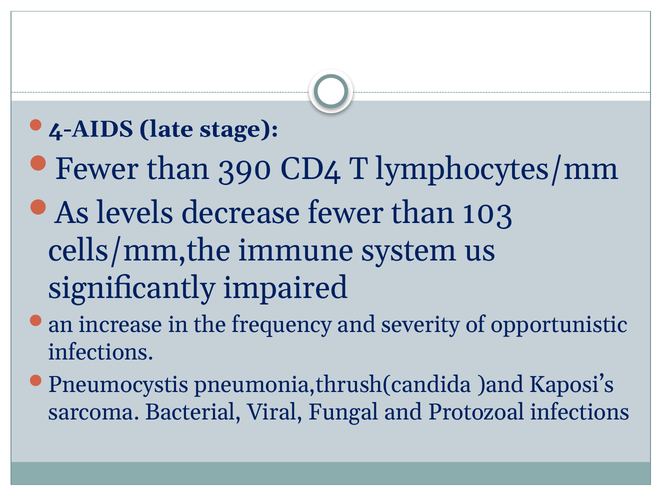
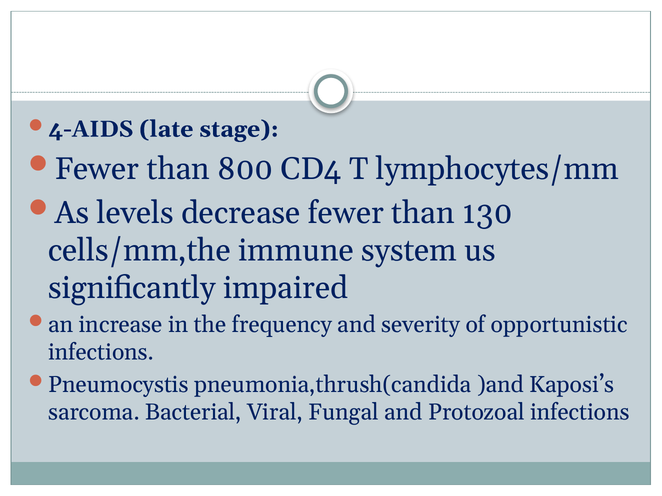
390: 390 -> 800 (245, 169)
103: 103 -> 130 (488, 213)
